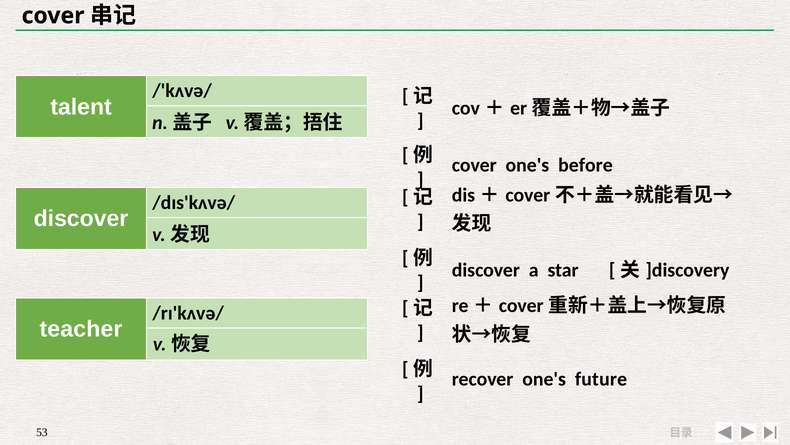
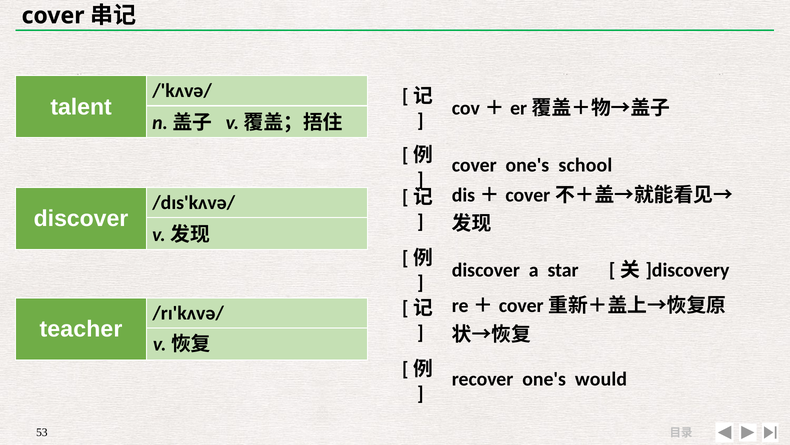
before: before -> school (585, 165)
future: future -> would (601, 379)
